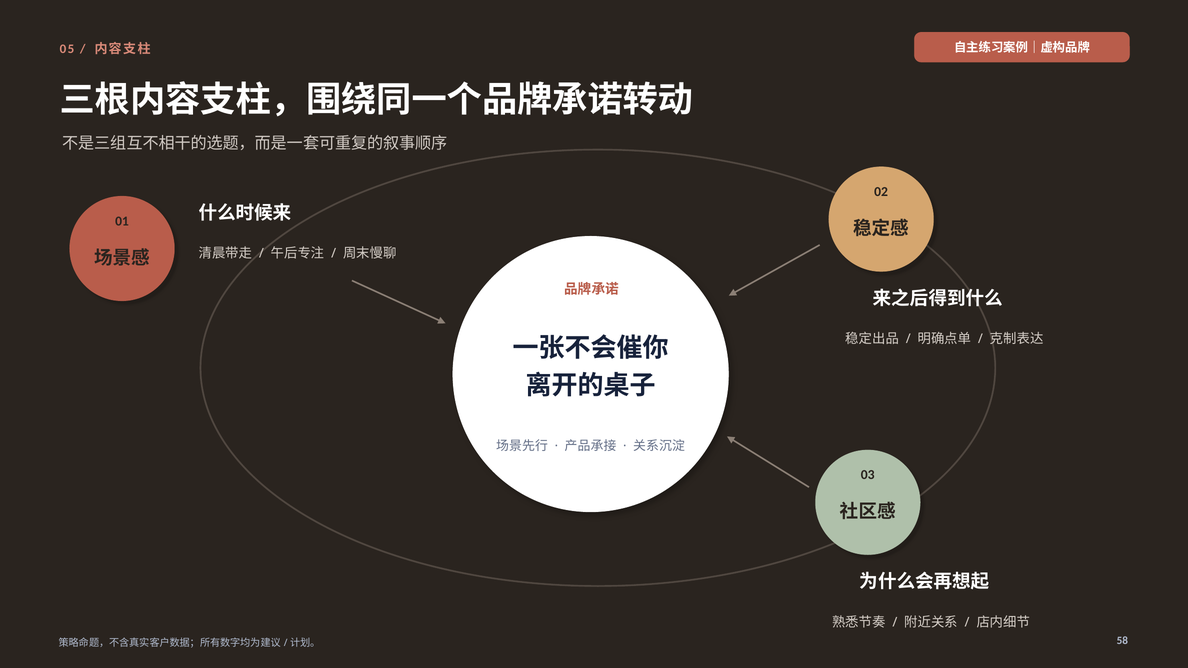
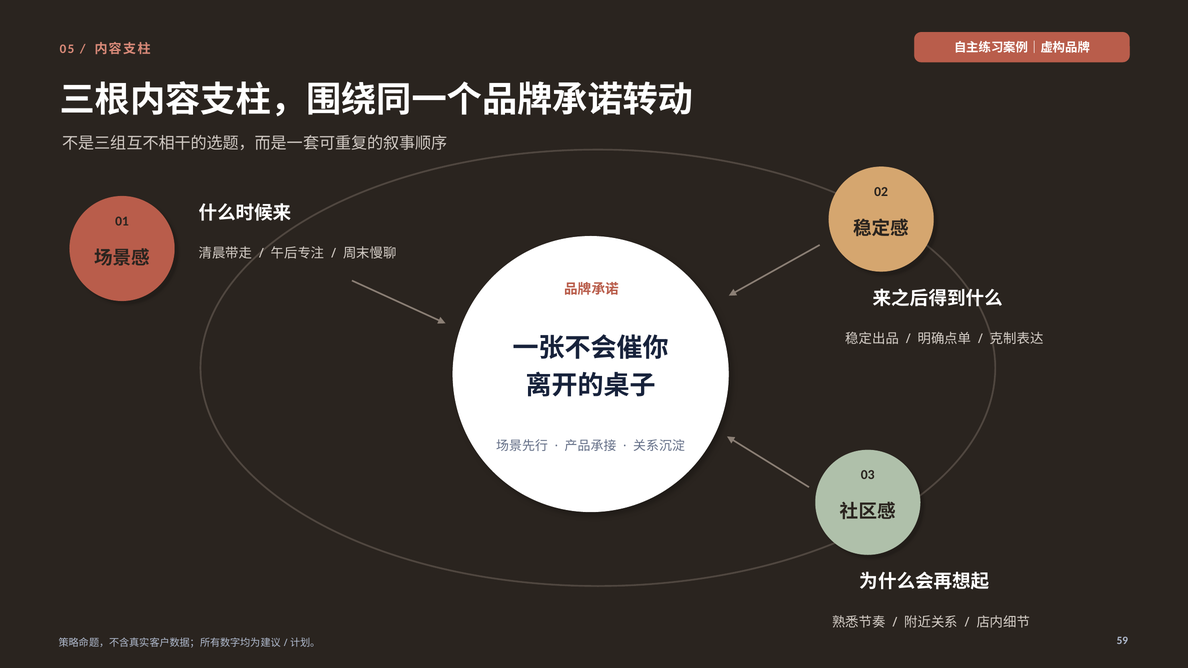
58: 58 -> 59 (1122, 641)
